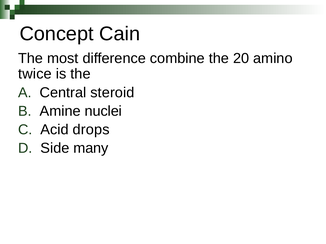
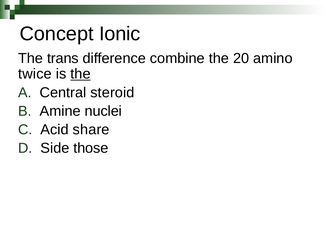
Cain: Cain -> Ionic (120, 34)
most: most -> trans (63, 58)
the underline: none -> present (81, 74)
drops: drops -> share (91, 130)
many: many -> those (91, 148)
